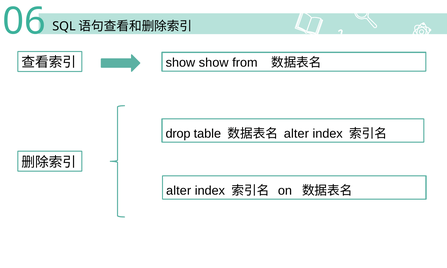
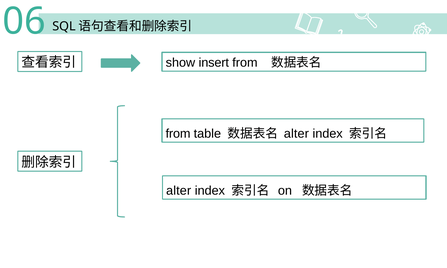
show show: show -> insert (214, 63)
drop: drop -> from (178, 134)
